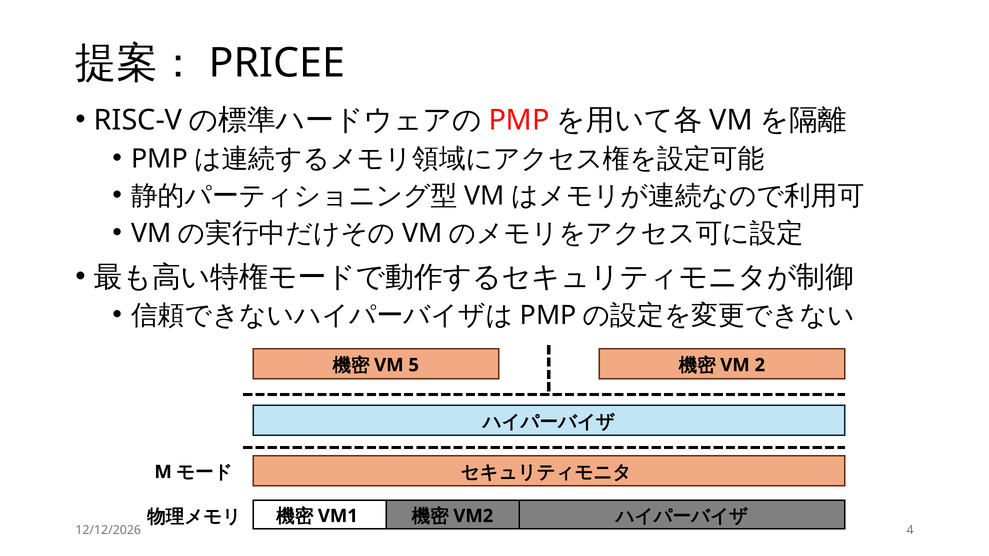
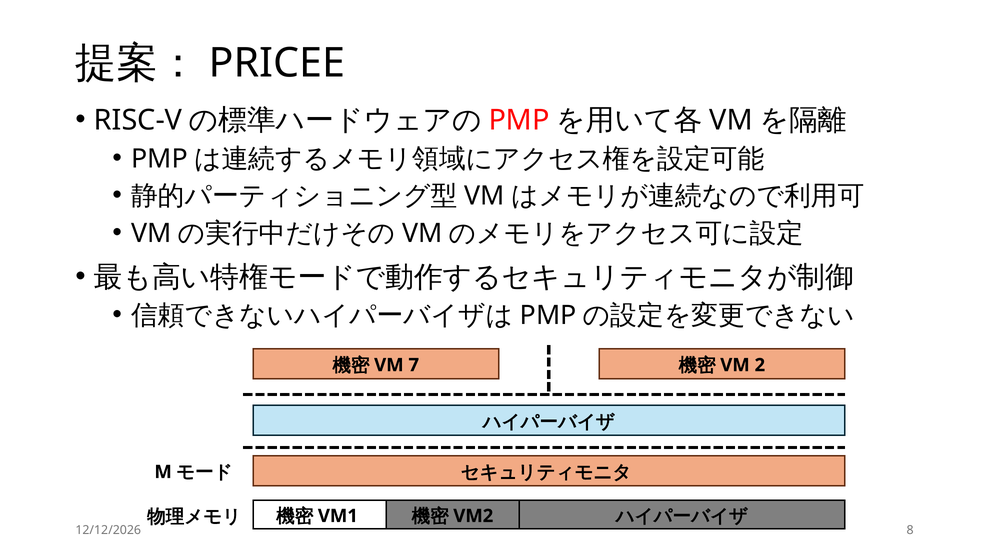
5: 5 -> 7 (414, 365)
4: 4 -> 8 (910, 530)
